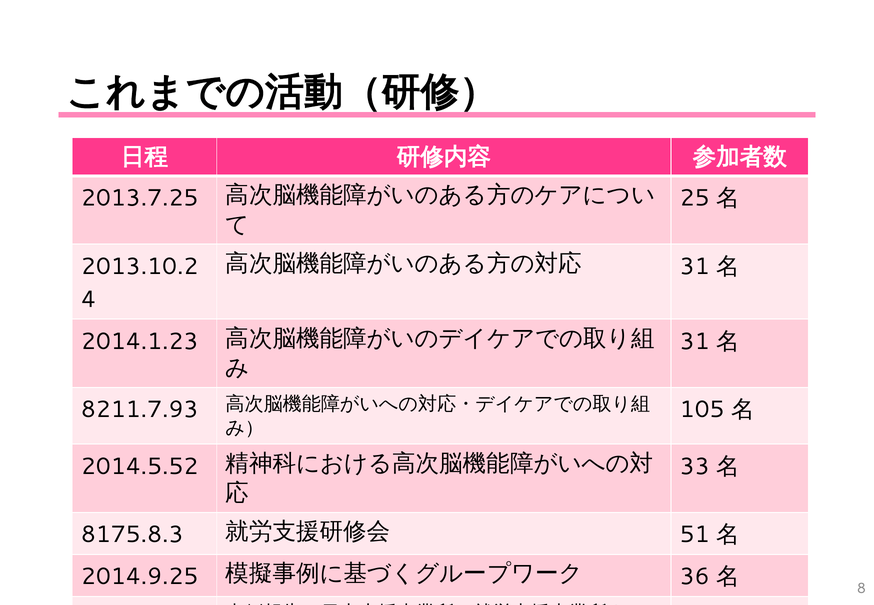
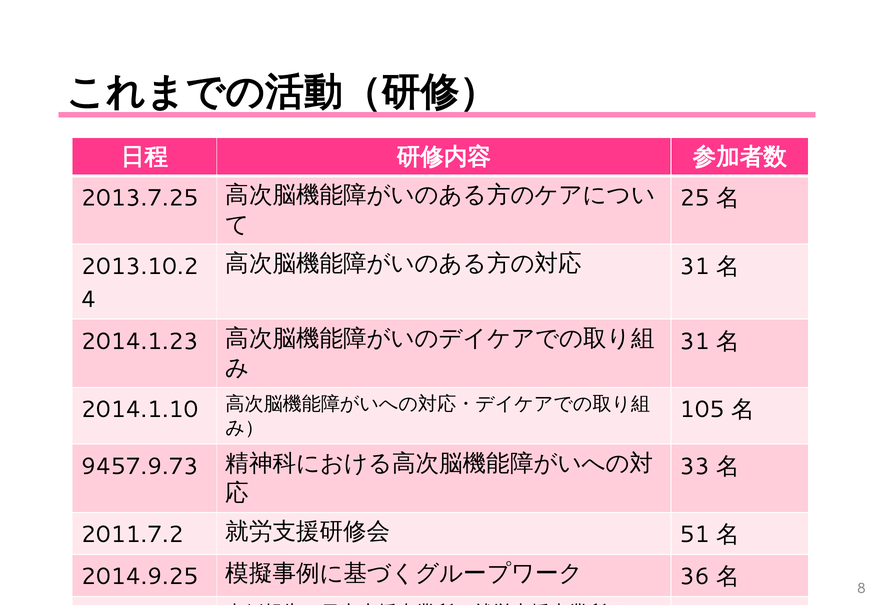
8211.7.93: 8211.7.93 -> 2014.1.10 (140, 410)
2014.5.52: 2014.5.52 -> 9457.9.73 (140, 467)
8175.8.3: 8175.8.3 -> 2011.7.2 (132, 535)
